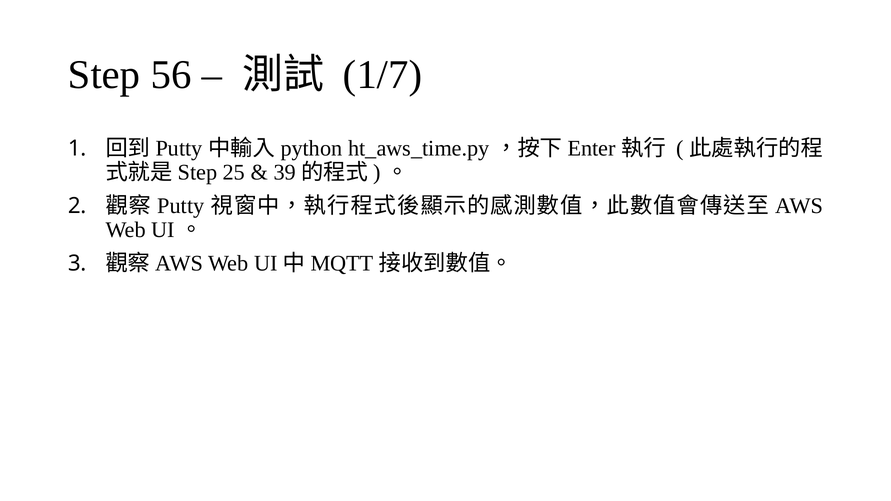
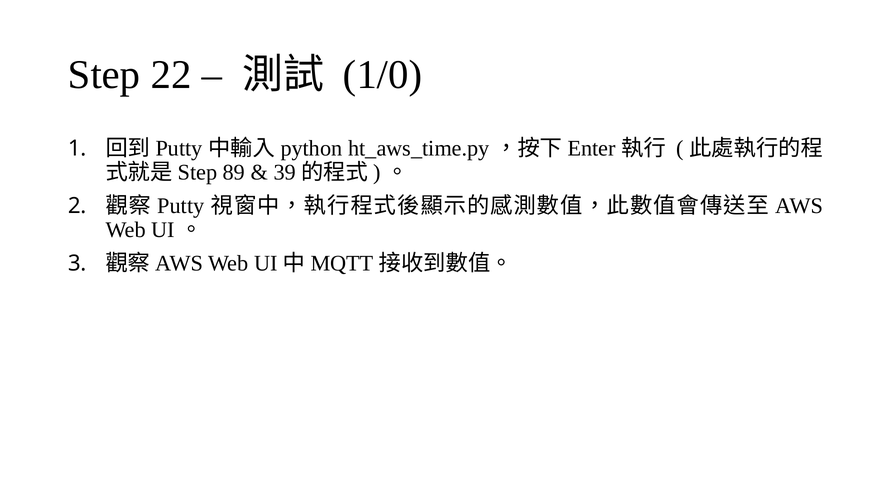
56: 56 -> 22 (171, 75)
1/7: 1/7 -> 1/0 (383, 75)
25: 25 -> 89 (234, 173)
